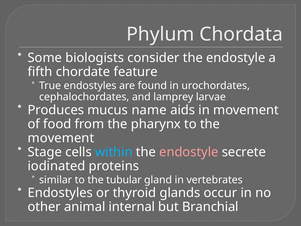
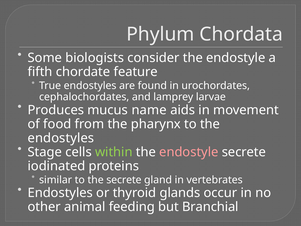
movement: movement -> endostyles (61, 138)
within colour: light blue -> light green (114, 152)
the tubular: tubular -> secrete (124, 180)
internal: internal -> feeding (132, 207)
